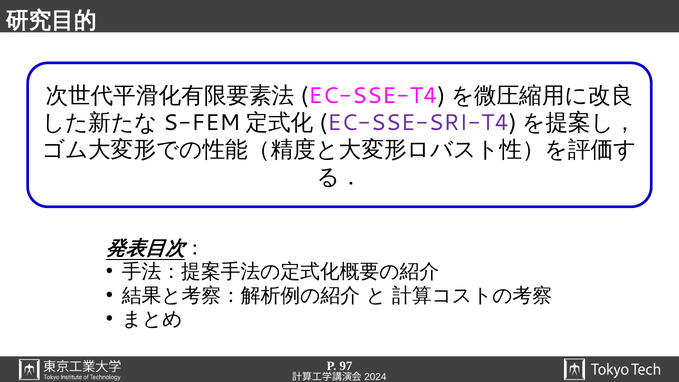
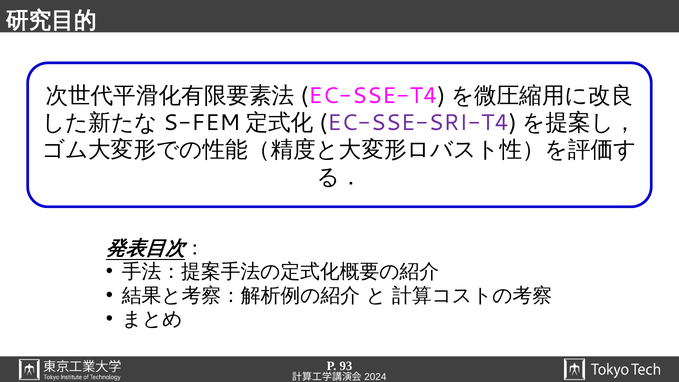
97: 97 -> 93 (346, 366)
